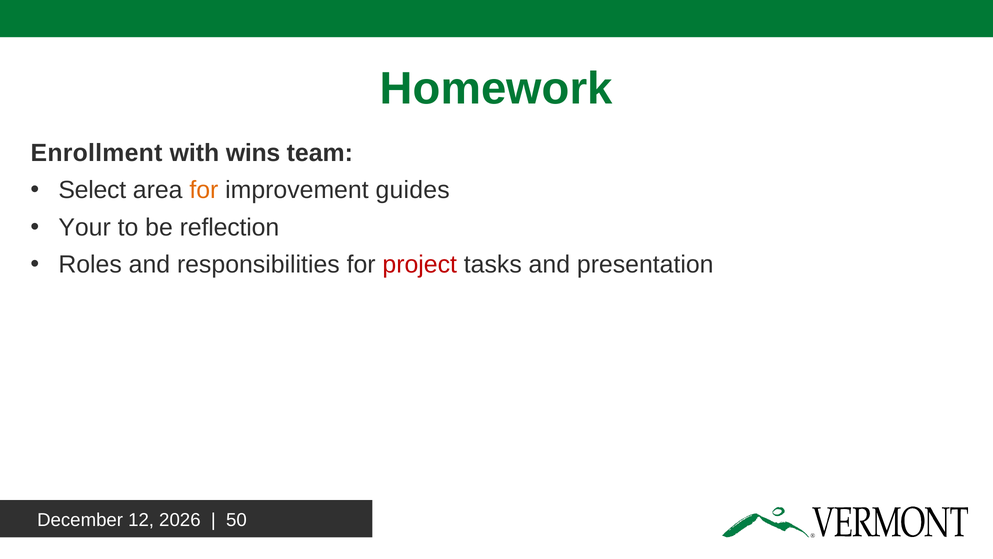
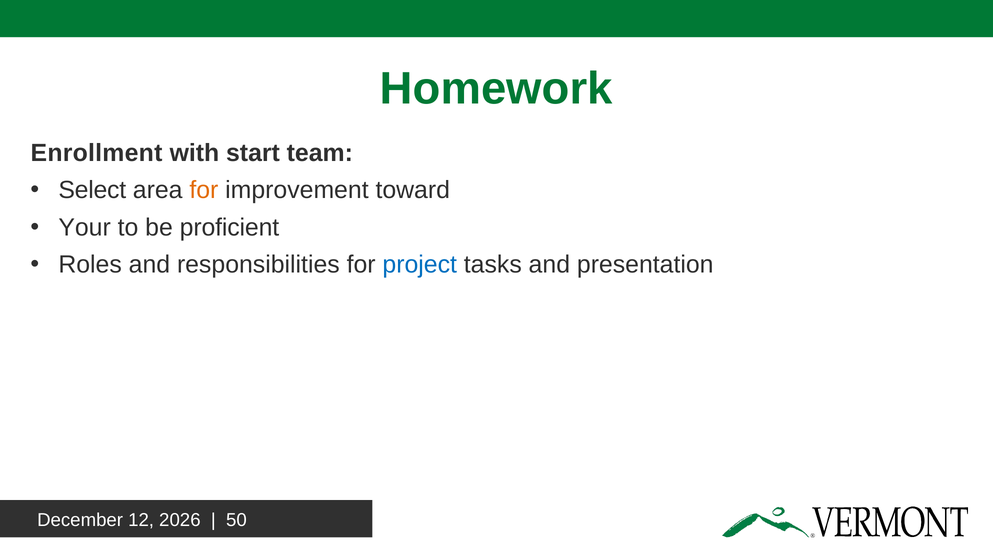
wins: wins -> start (253, 153)
guides: guides -> toward (413, 190)
reflection: reflection -> proficient (229, 227)
project colour: red -> blue (420, 264)
